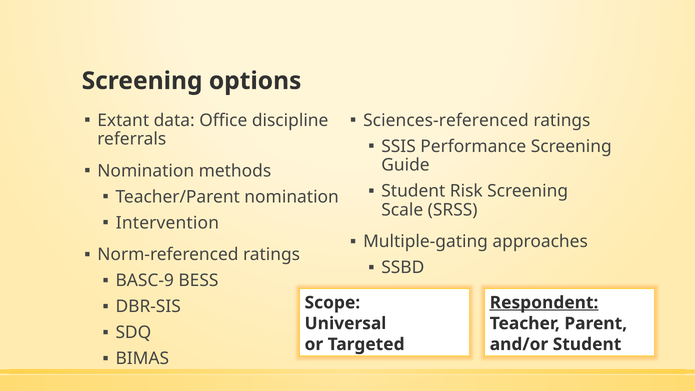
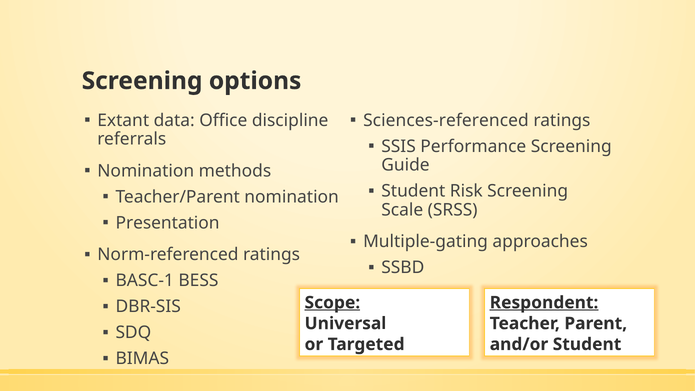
Intervention: Intervention -> Presentation (168, 223)
BASC-9: BASC-9 -> BASC-1 (145, 281)
Scope underline: none -> present (332, 303)
